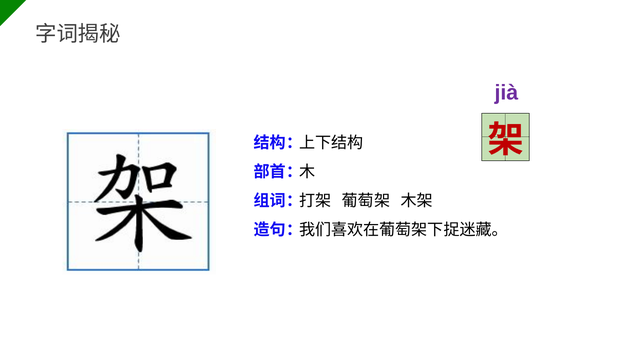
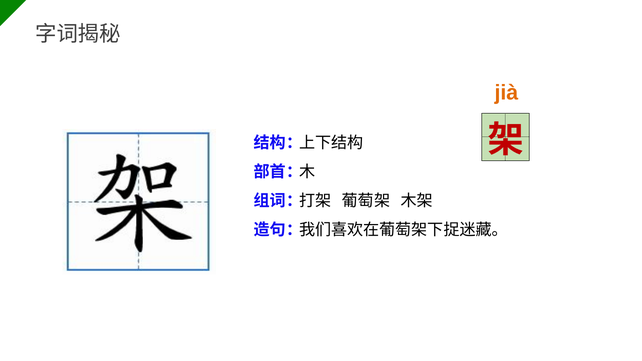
jià colour: purple -> orange (506, 93)
